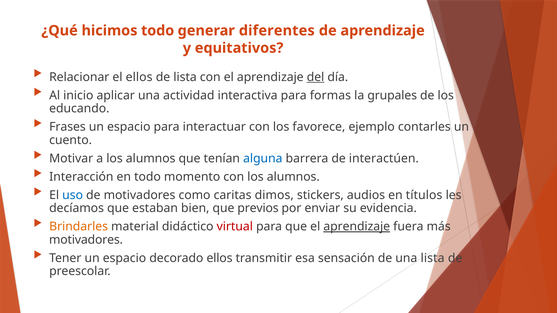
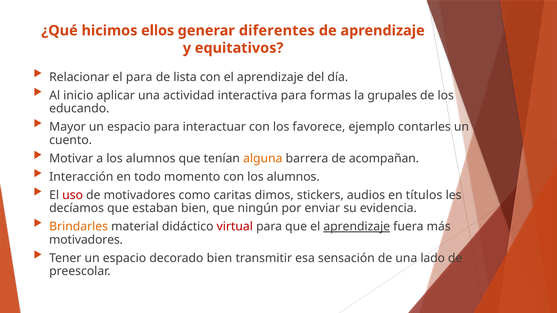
hicimos todo: todo -> ellos (158, 31)
el ellos: ellos -> para (139, 77)
del underline: present -> none (316, 77)
Frases: Frases -> Mayor (67, 127)
alguna colour: blue -> orange (263, 159)
interactúen: interactúen -> acompañan (384, 159)
uso colour: blue -> red (73, 195)
previos: previos -> ningún (258, 208)
decorado ellos: ellos -> bien (219, 258)
una lista: lista -> lado (433, 258)
